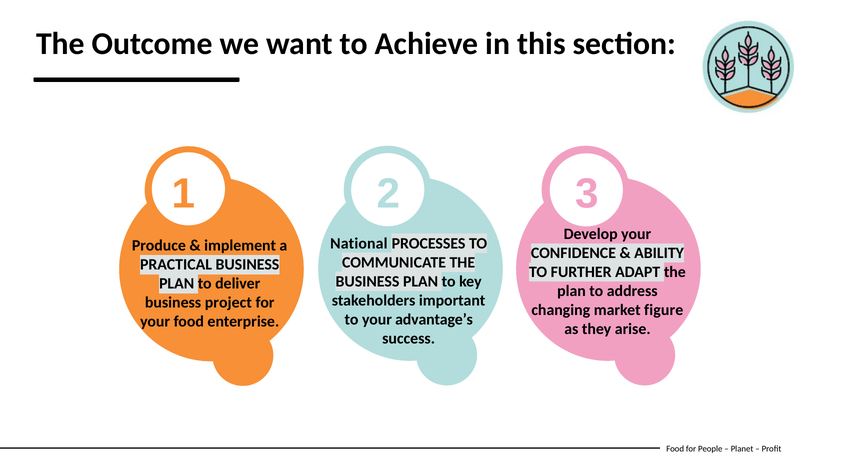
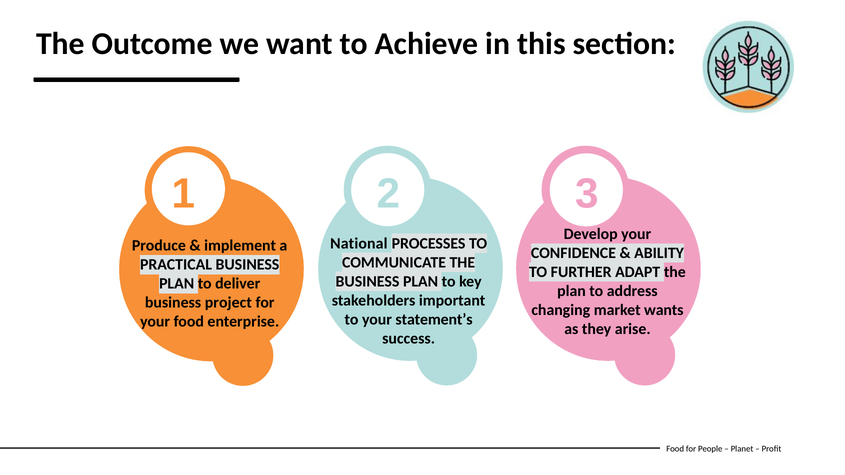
figure: figure -> wants (664, 310)
advantage’s: advantage’s -> statement’s (434, 320)
